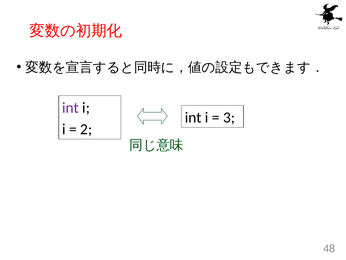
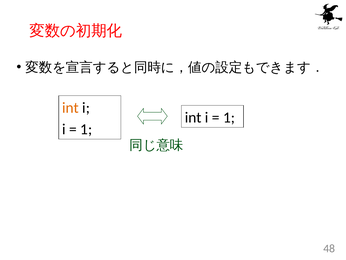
int colour: purple -> orange (70, 107)
3: 3 -> 1 (229, 117)
2: 2 -> 1 (86, 129)
